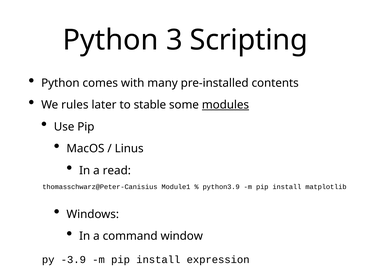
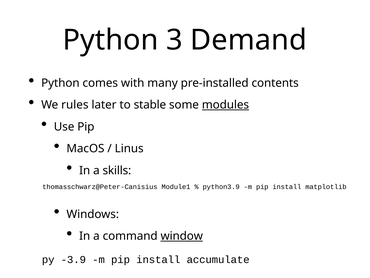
Scripting: Scripting -> Demand (249, 40)
read: read -> skills (117, 170)
window underline: none -> present (182, 236)
expression: expression -> accumulate (218, 259)
